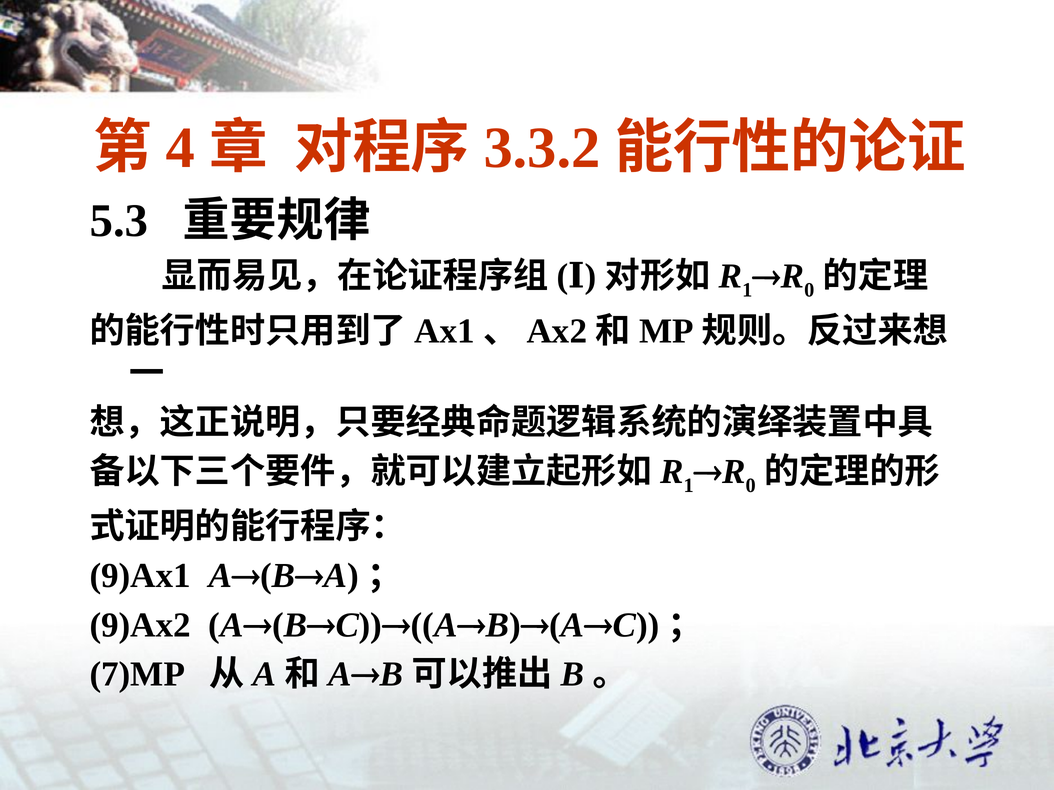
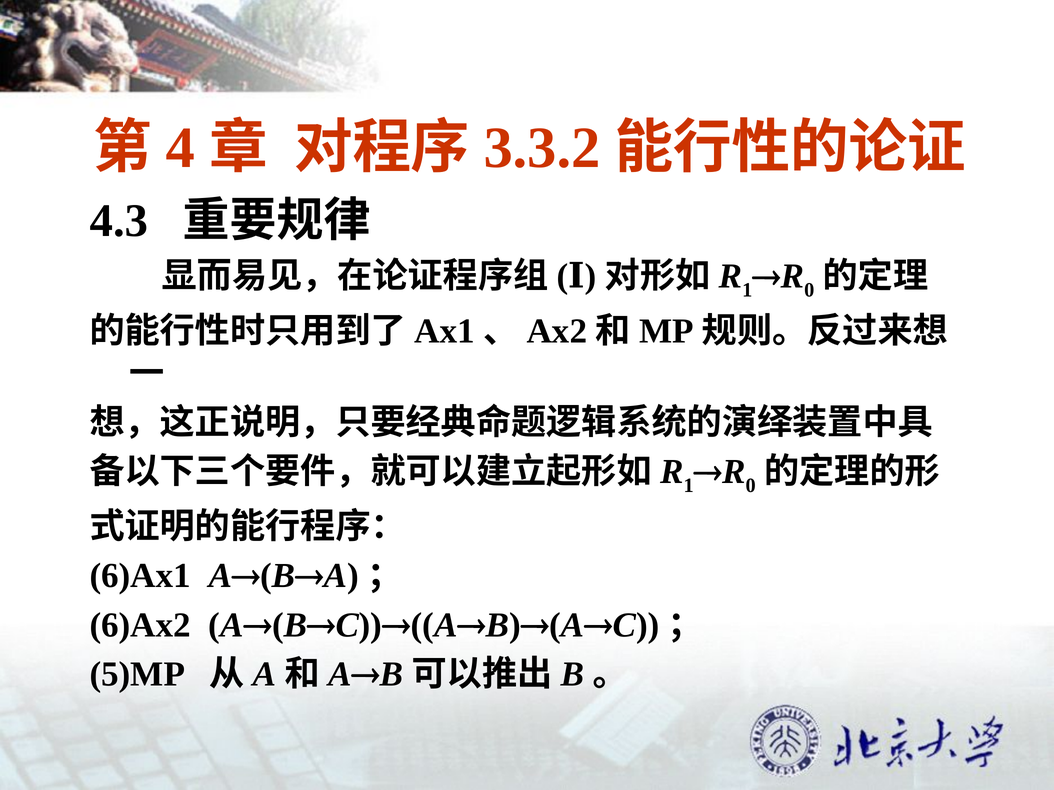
5.3: 5.3 -> 4.3 (119, 221)
9)Ax1: 9)Ax1 -> 6)Ax1 (140, 576)
9)Ax2: 9)Ax2 -> 6)Ax2 (140, 625)
7)MP: 7)MP -> 5)MP (137, 674)
